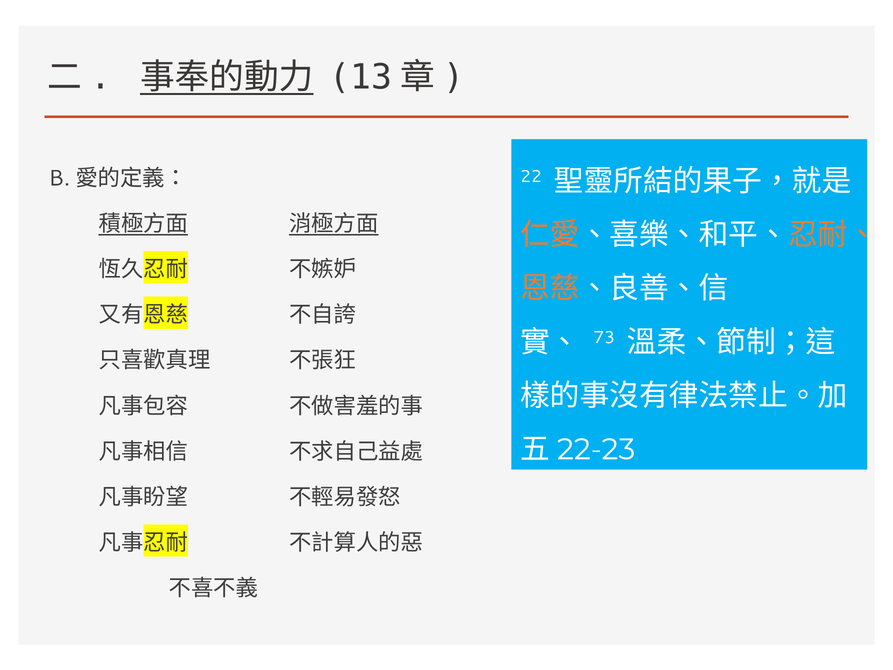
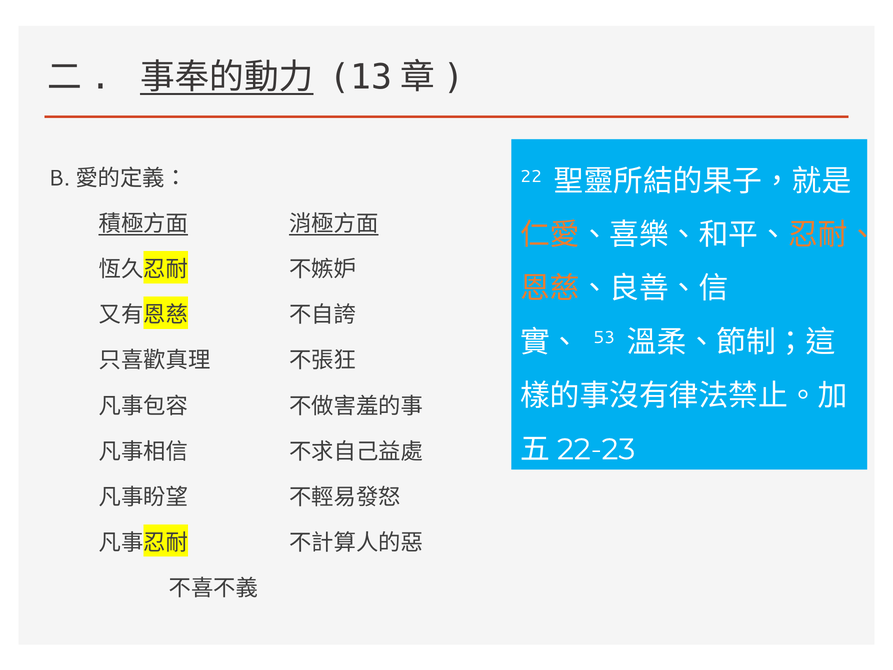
73: 73 -> 53 (604, 337)
